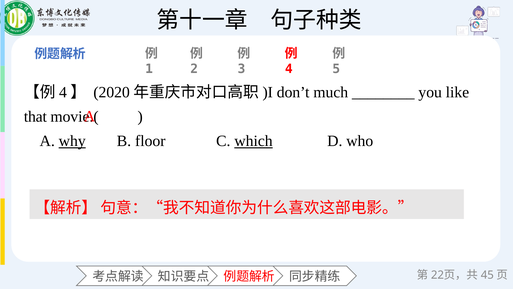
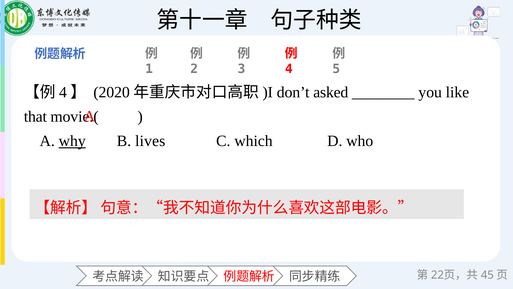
much: much -> asked (331, 92)
floor: floor -> lives (150, 141)
which underline: present -> none (254, 141)
